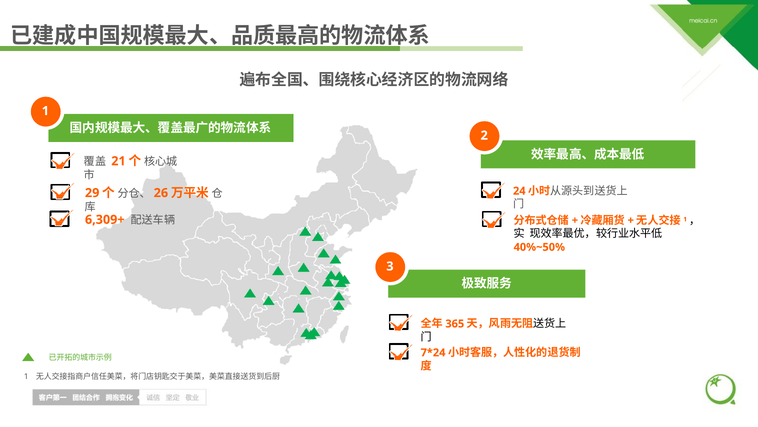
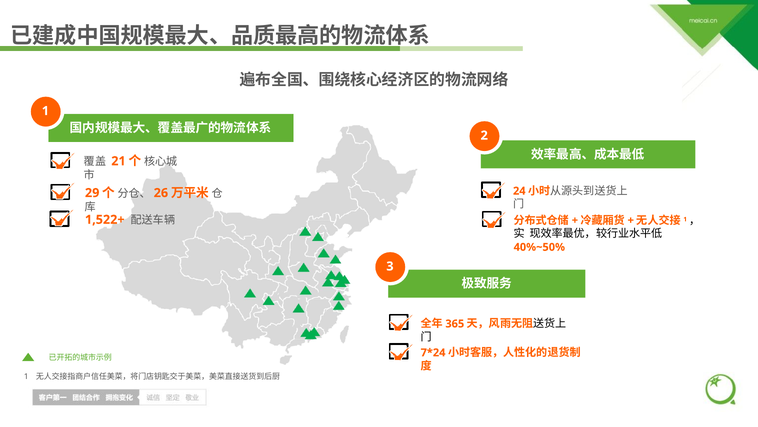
6,309+: 6,309+ -> 1,522+ (105, 219)
